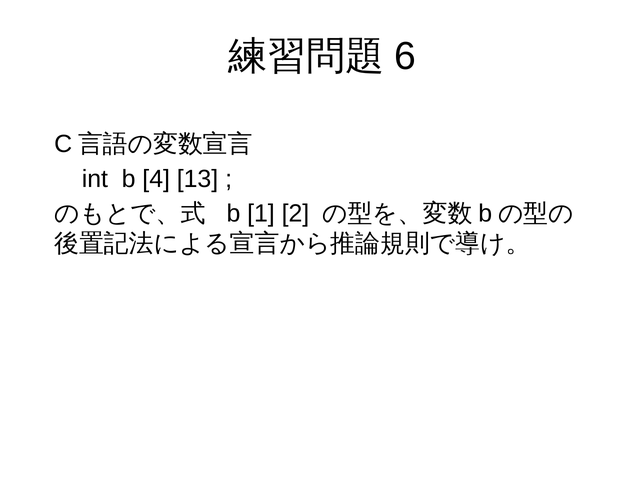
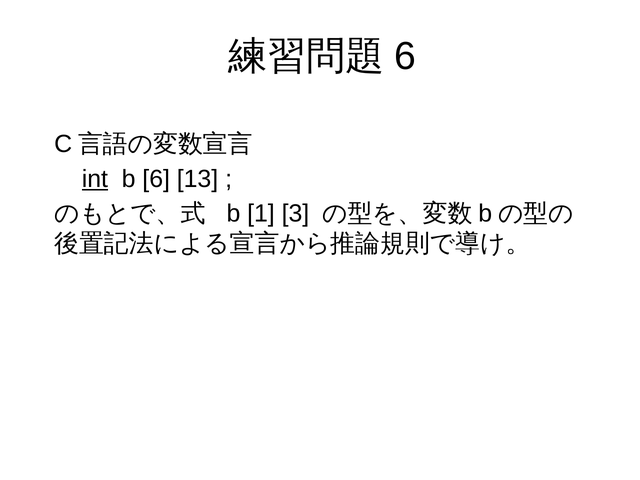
int underline: none -> present (95, 179)
b 4: 4 -> 6 (156, 179)
2: 2 -> 3 (295, 214)
